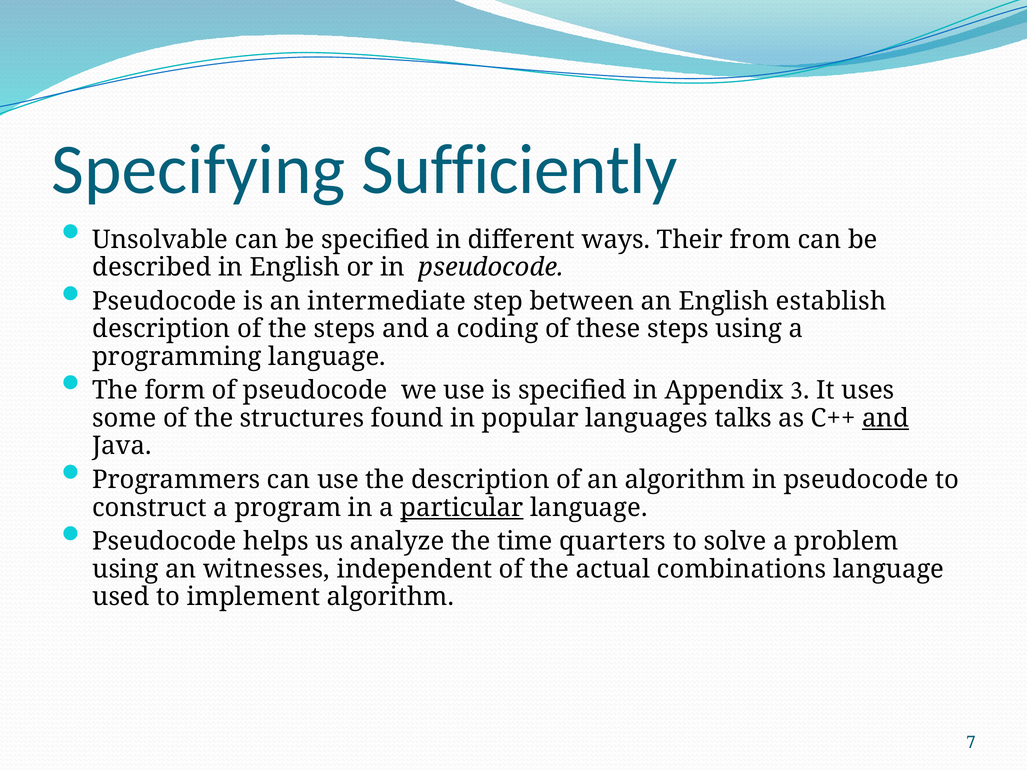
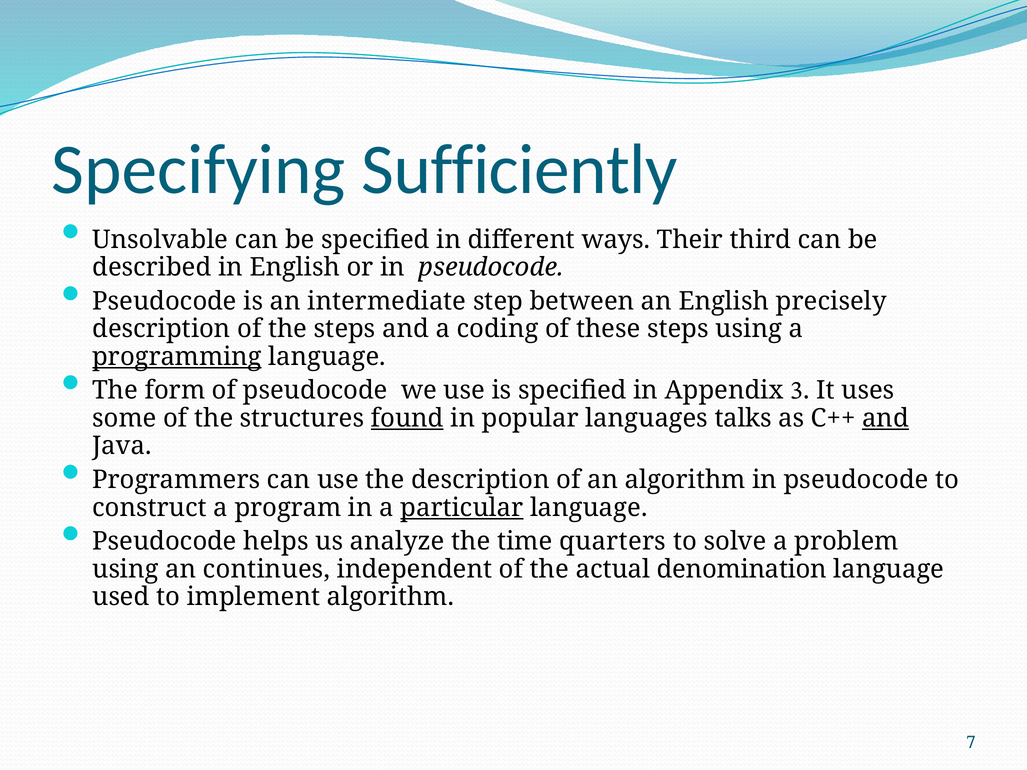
from: from -> third (760, 240)
establish: establish -> precisely (831, 301)
programming underline: none -> present (177, 357)
found underline: none -> present (407, 418)
witnesses: witnesses -> continues (267, 569)
combinations: combinations -> denomination (742, 569)
